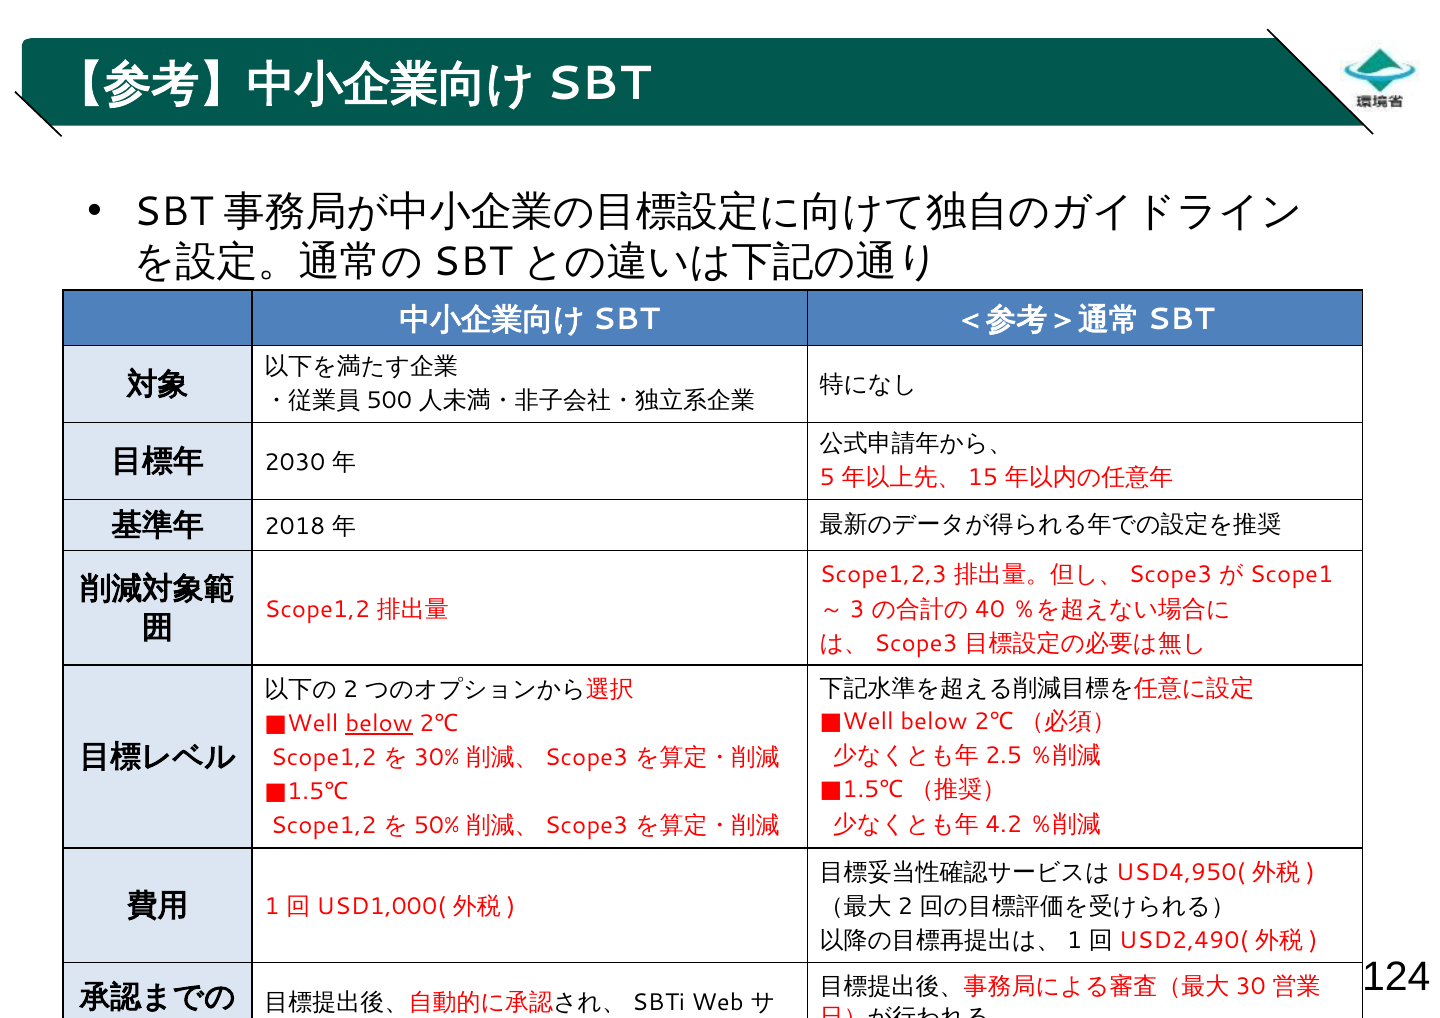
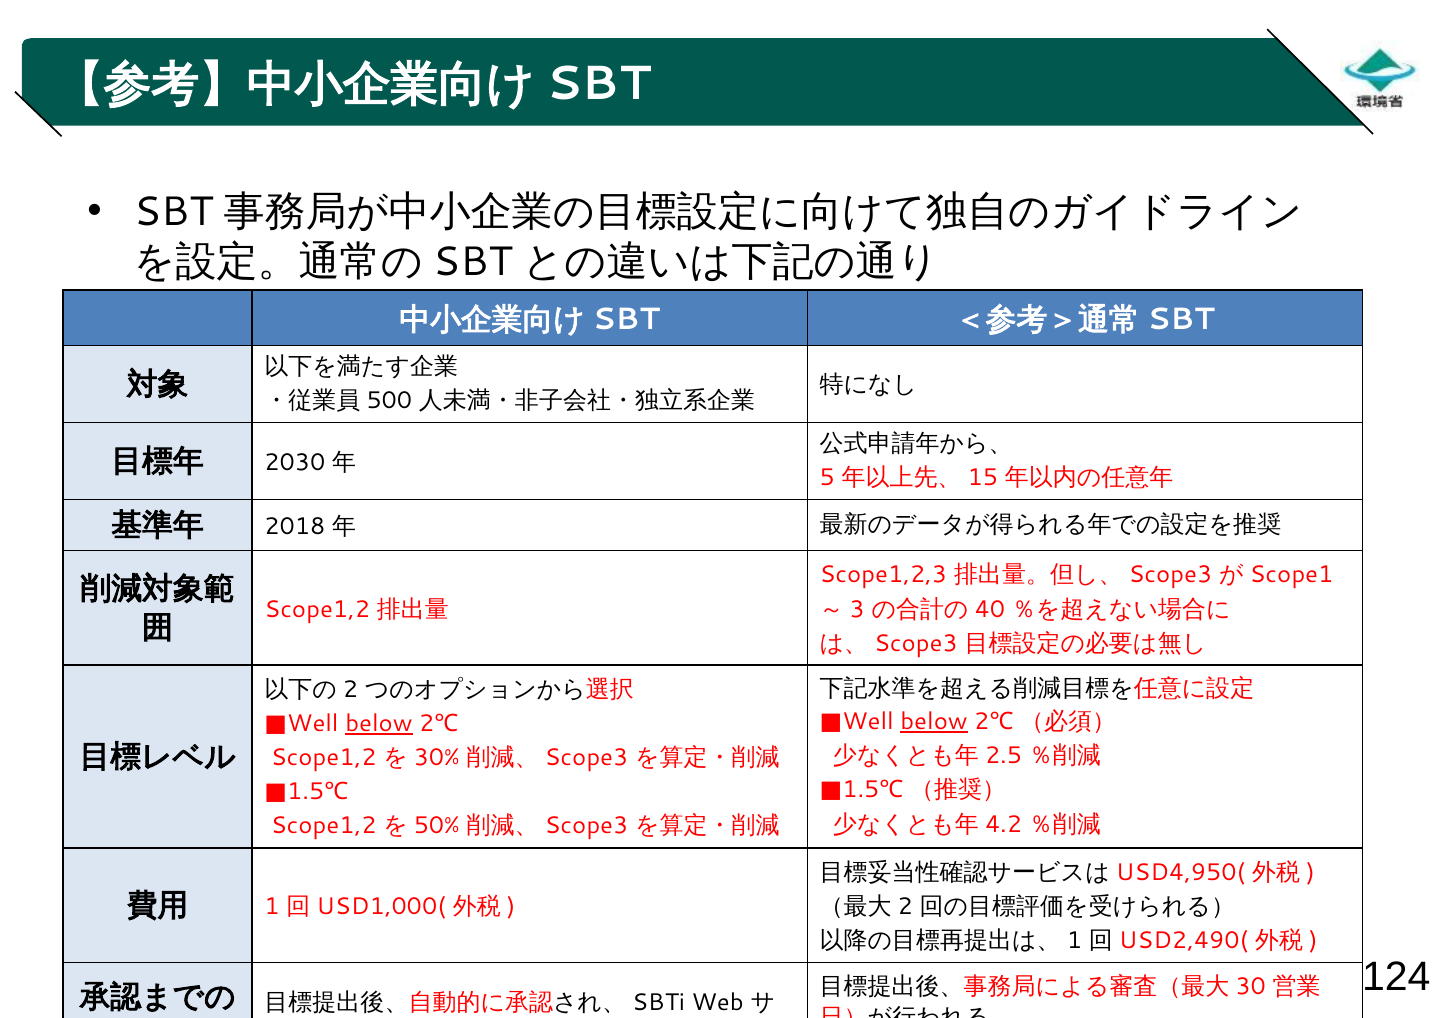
below underline: none -> present (934, 722)
